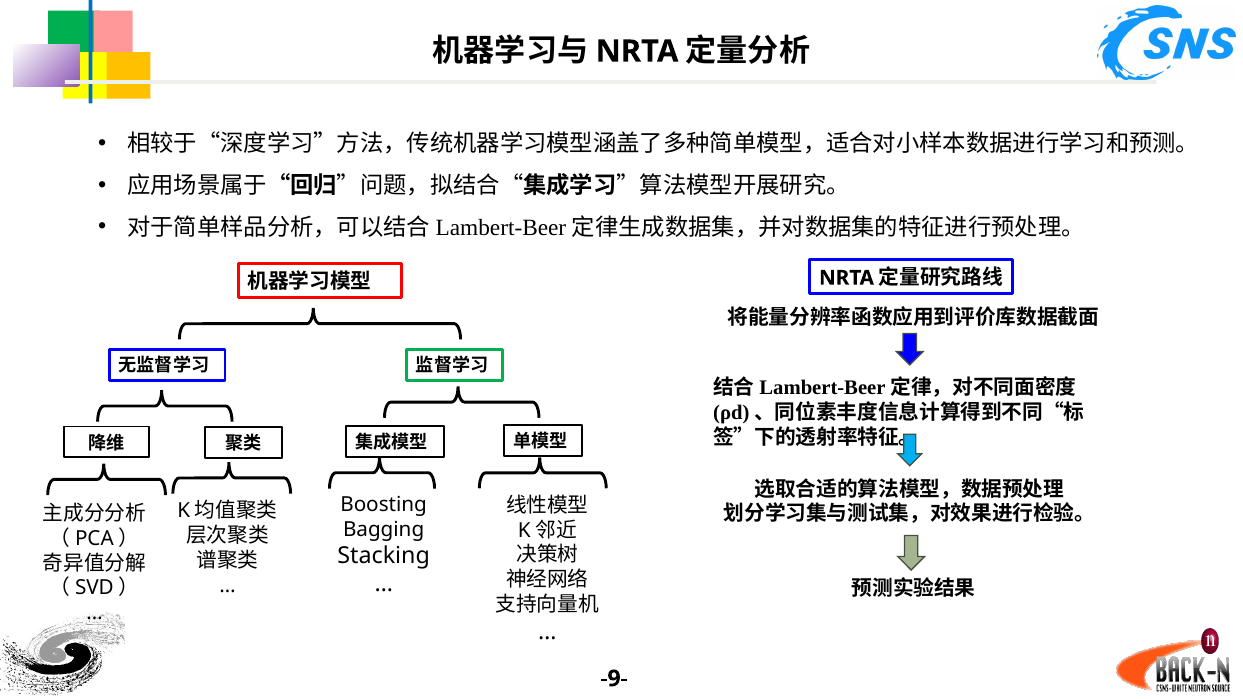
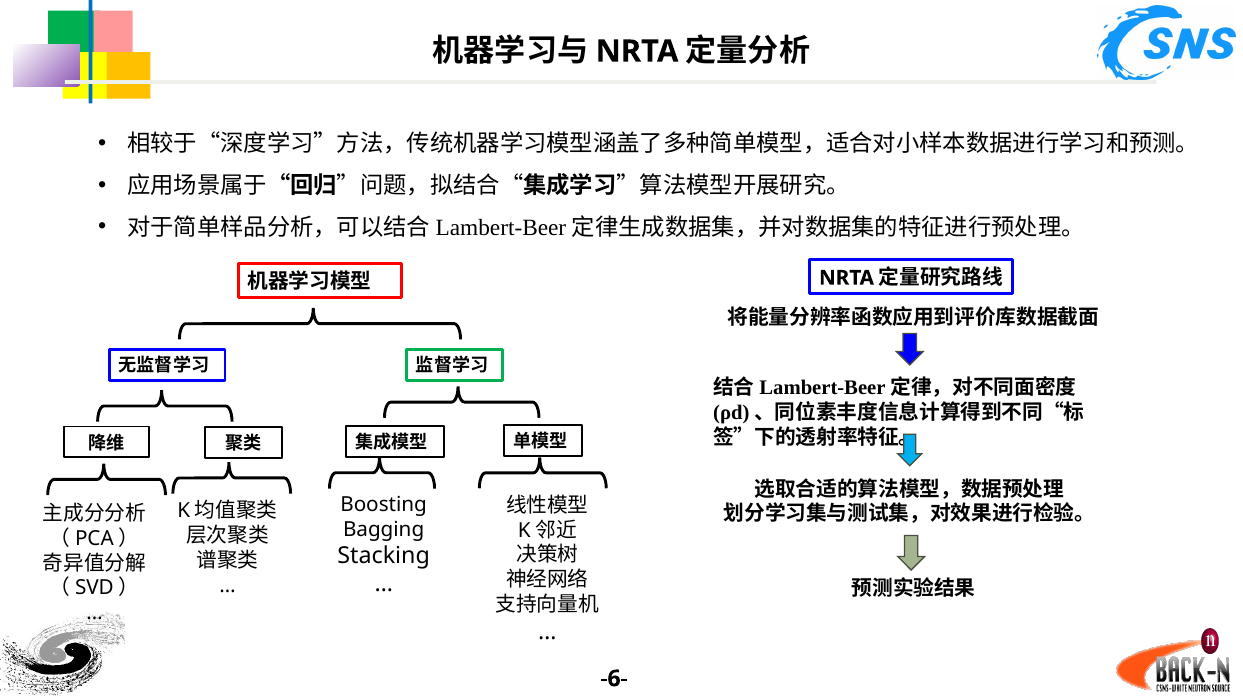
-9-: -9- -> -6- (614, 679)
